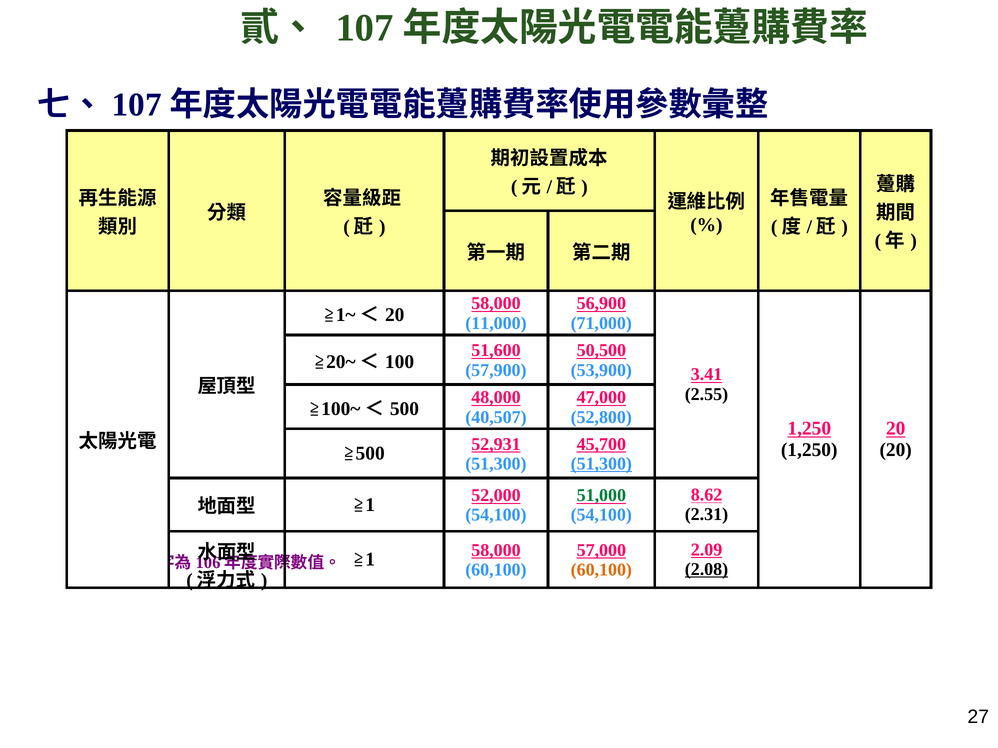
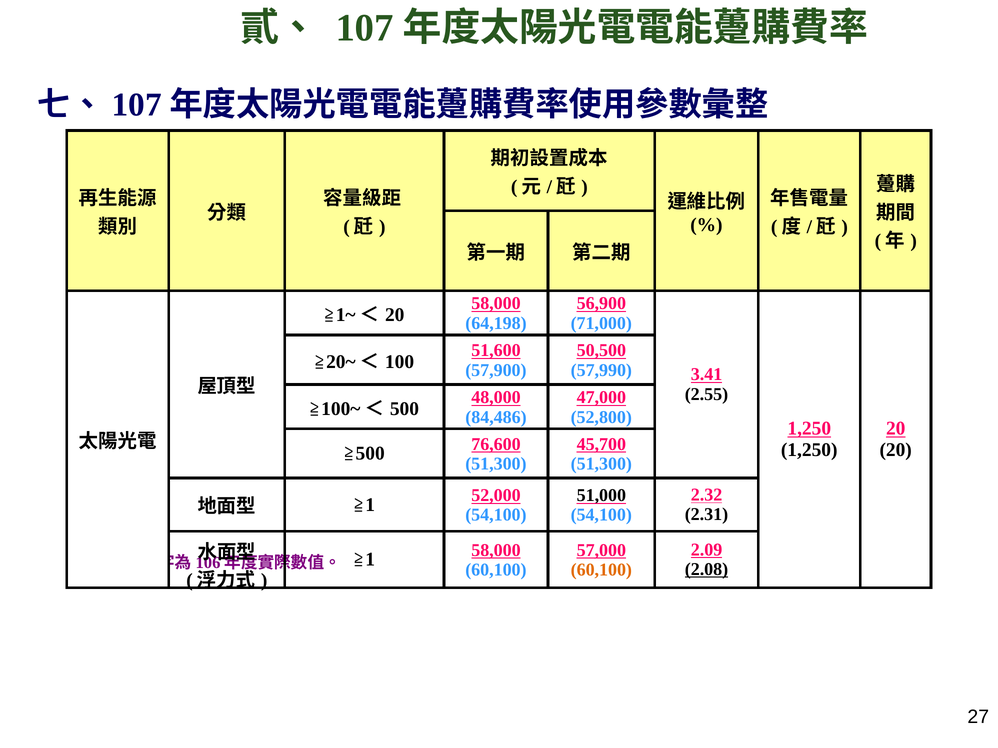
11,000: 11,000 -> 64,198 (496, 323)
53,900: 53,900 -> 57,990 (601, 370)
40,507: 40,507 -> 84,486 (496, 417)
52,931: 52,931 -> 76,600 (496, 444)
51,300 underline: present -> none (601, 464)
8.62: 8.62 -> 2.32 (707, 495)
51,000 colour: green -> black (601, 496)
